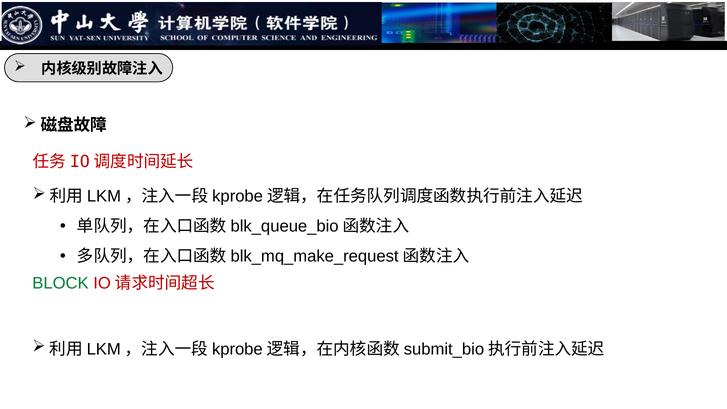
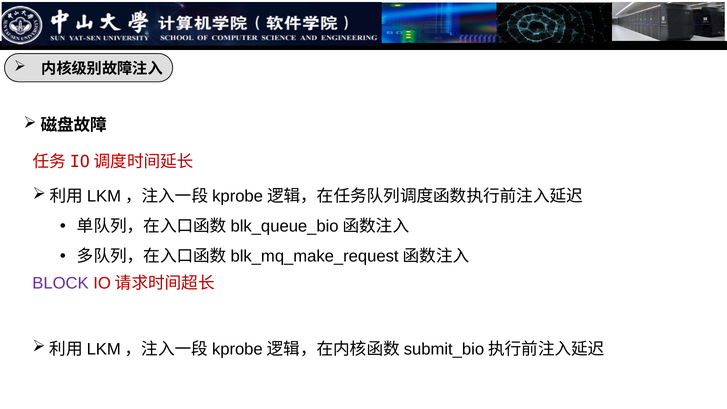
BLOCK colour: green -> purple (61, 283)
